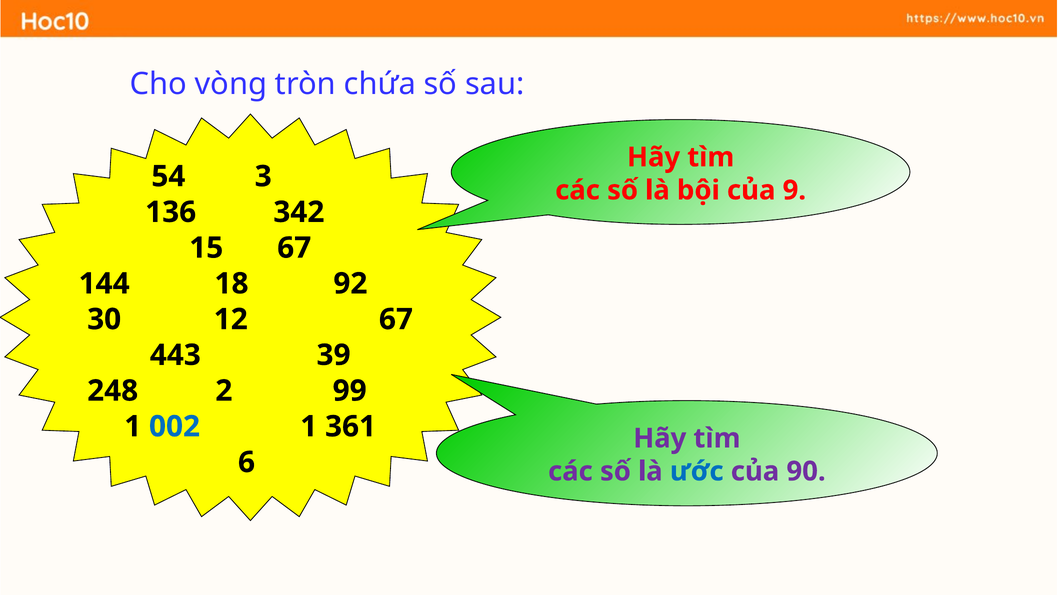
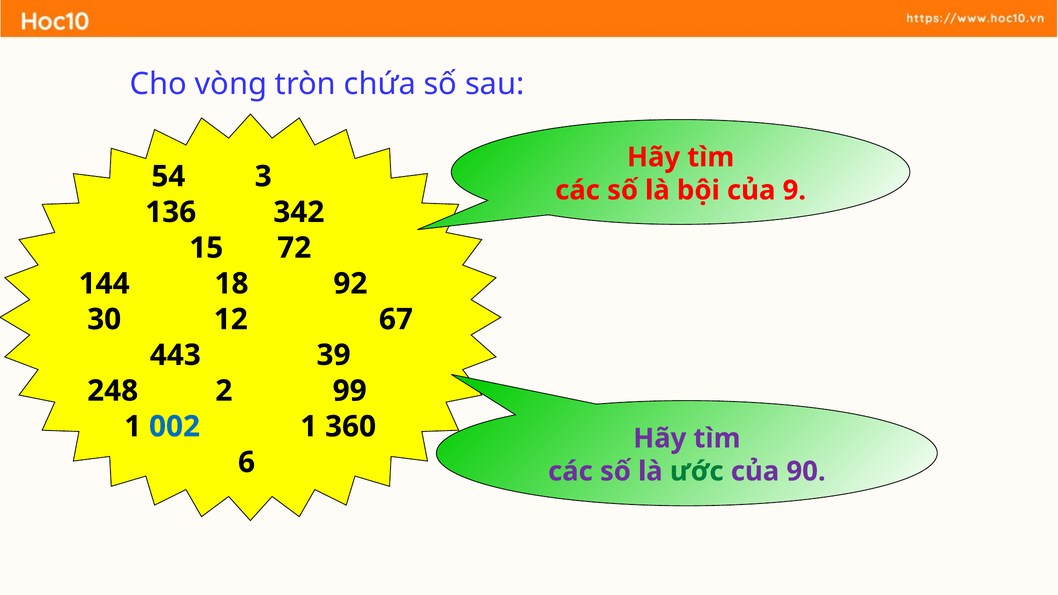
15 67: 67 -> 72 (294, 248)
361: 361 -> 360 (351, 427)
ước colour: blue -> green (697, 471)
